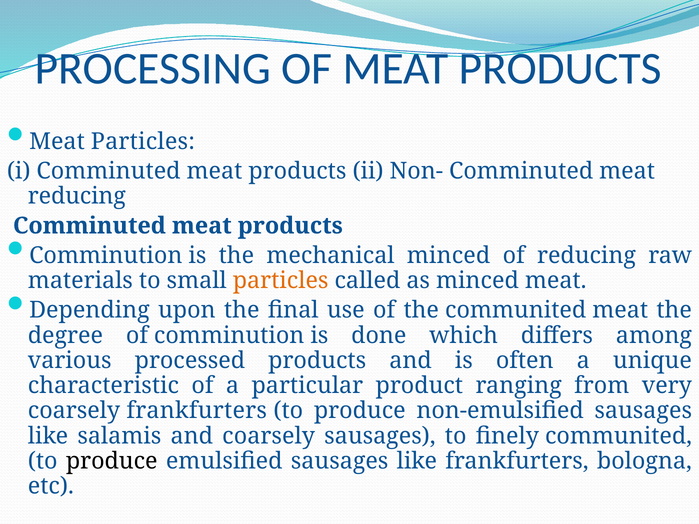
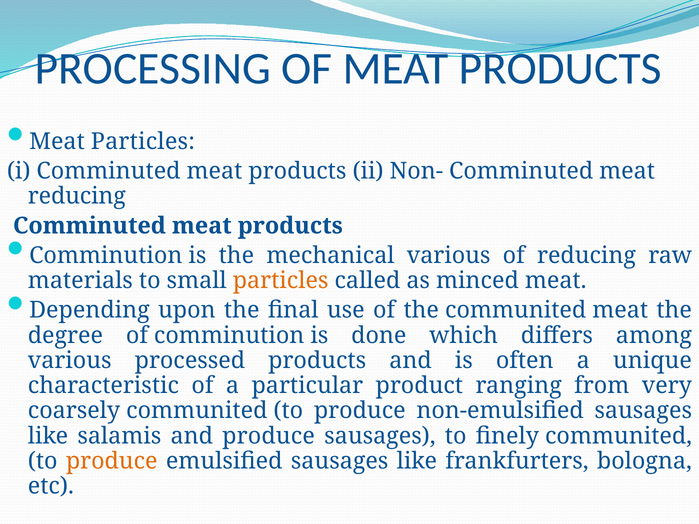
mechanical minced: minced -> various (449, 256)
coarsely frankfurters: frankfurters -> communited (197, 411)
and coarsely: coarsely -> produce (269, 436)
produce colour: black -> orange (112, 461)
